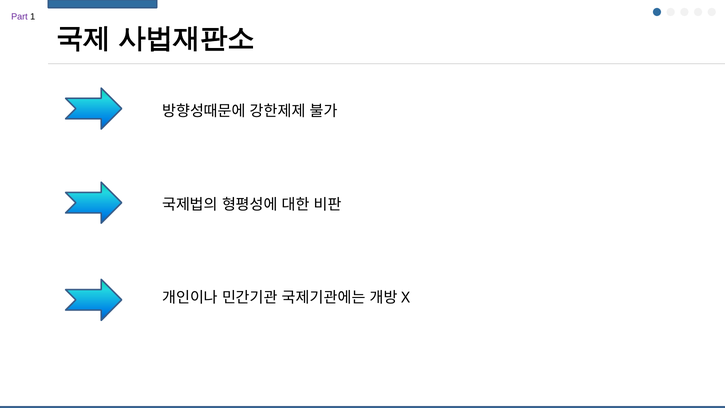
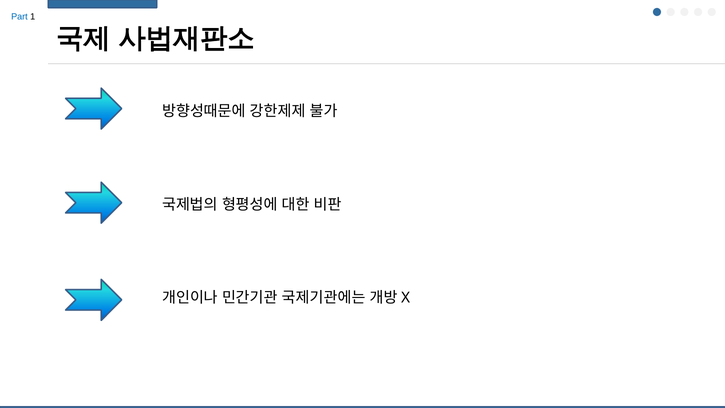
Part colour: purple -> blue (19, 17)
